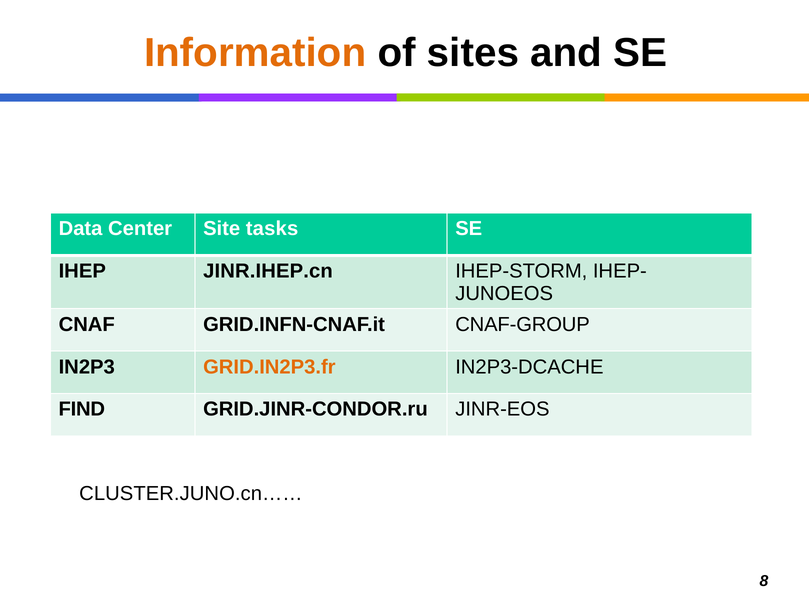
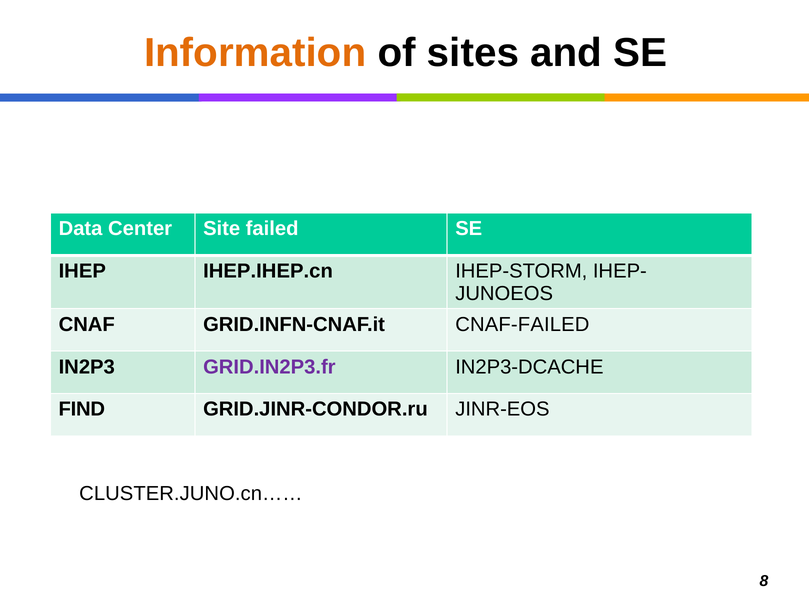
tasks: tasks -> failed (272, 229)
JINR.IHEP.cn: JINR.IHEP.cn -> IHEP.IHEP.cn (268, 271)
CNAF-GROUP: CNAF-GROUP -> CNAF-FAILED (522, 324)
GRID.IN2P3.fr colour: orange -> purple (269, 367)
